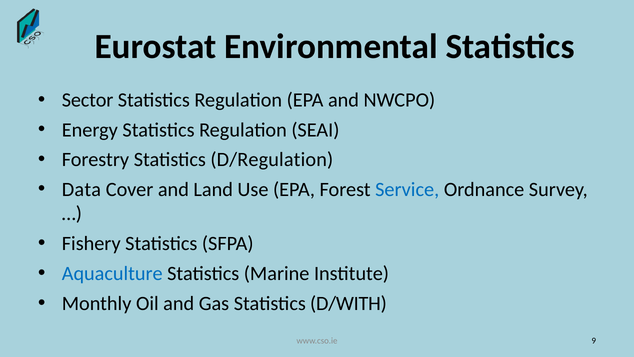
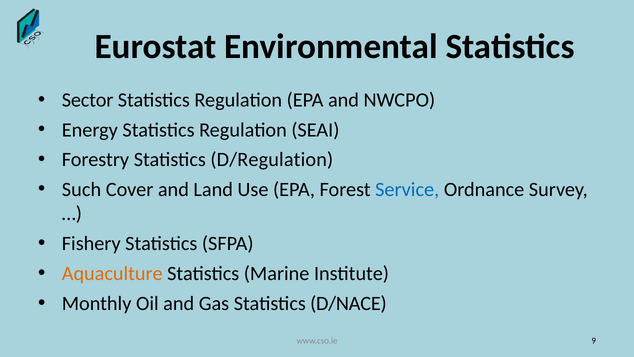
Data: Data -> Such (82, 189)
Aquaculture colour: blue -> orange (112, 273)
D/WITH: D/WITH -> D/NACE (348, 303)
